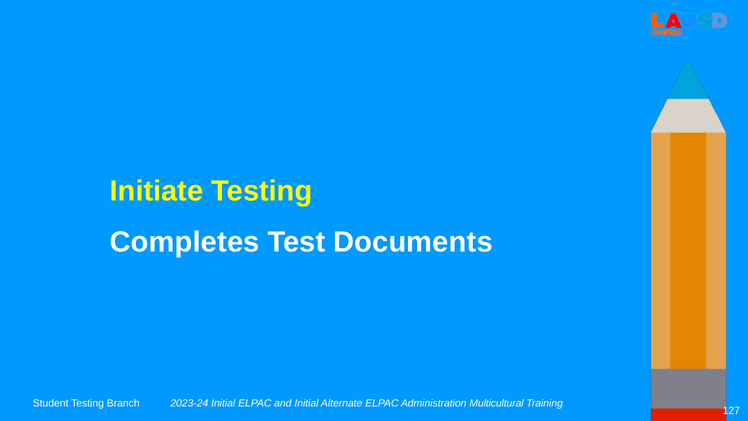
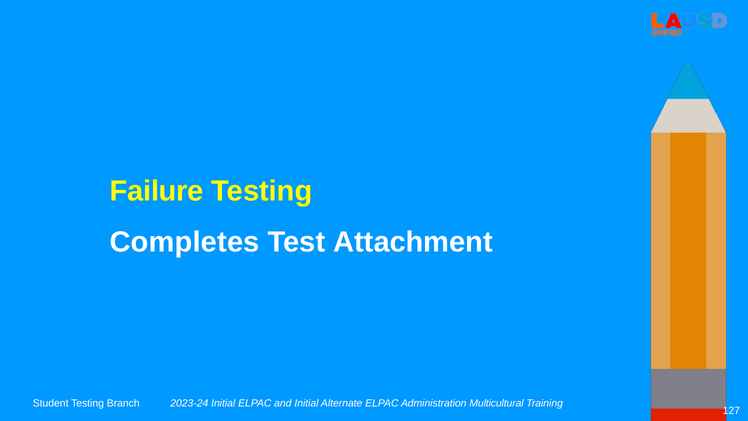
Initiate: Initiate -> Failure (157, 191)
Documents: Documents -> Attachment (413, 242)
